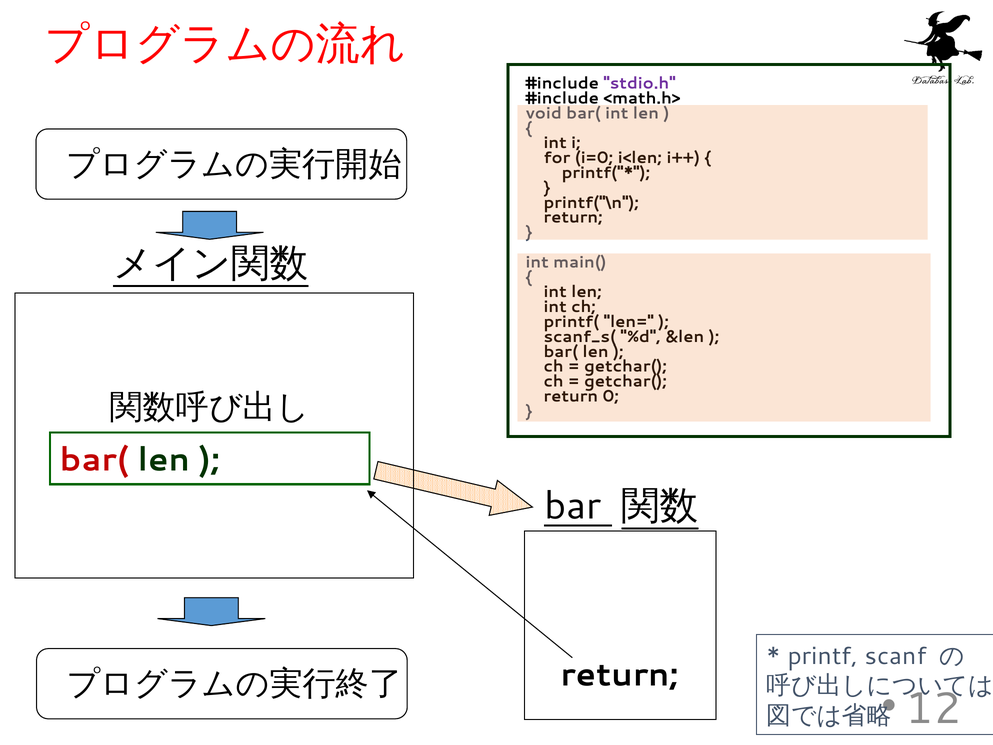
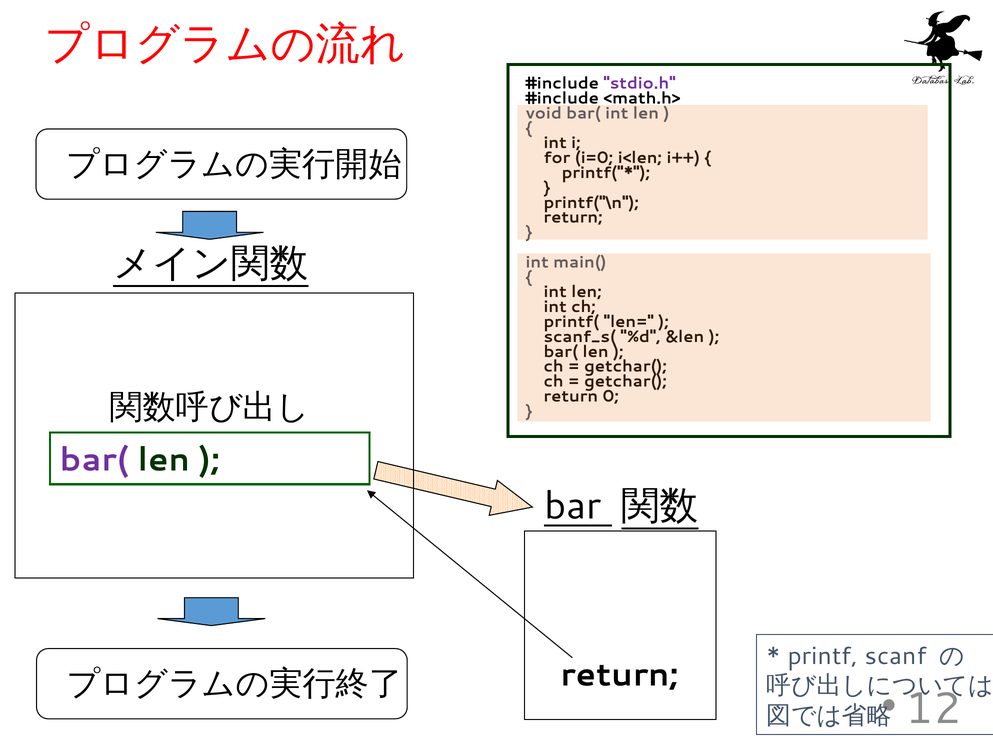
bar( colour: red -> purple (94, 459)
